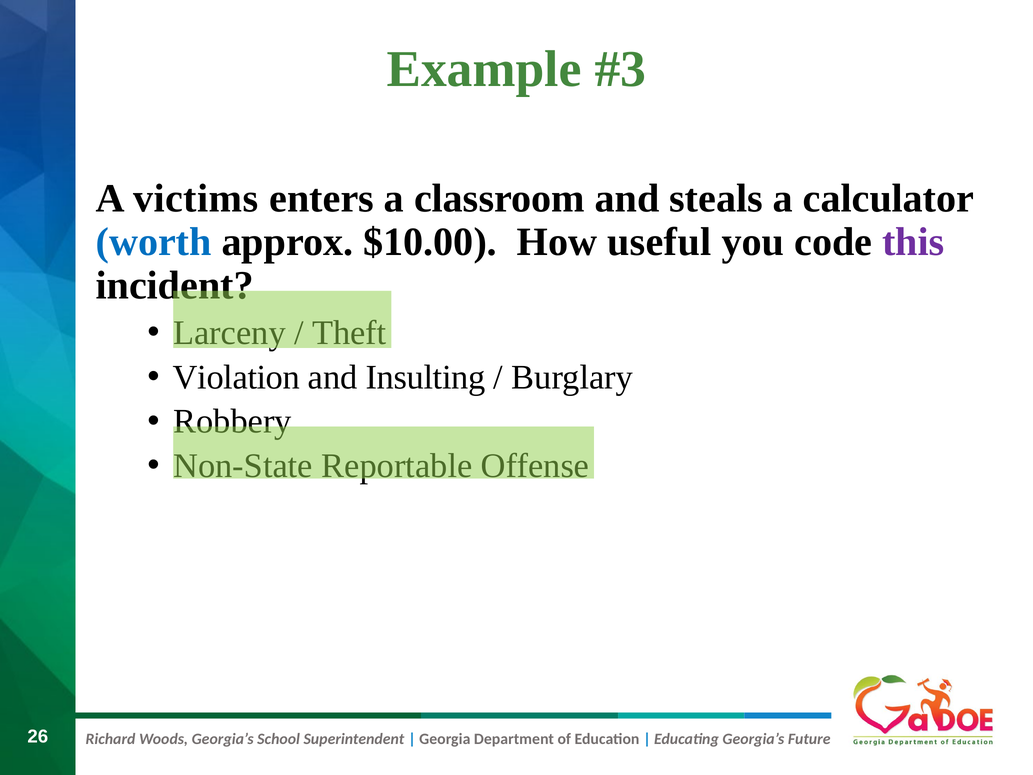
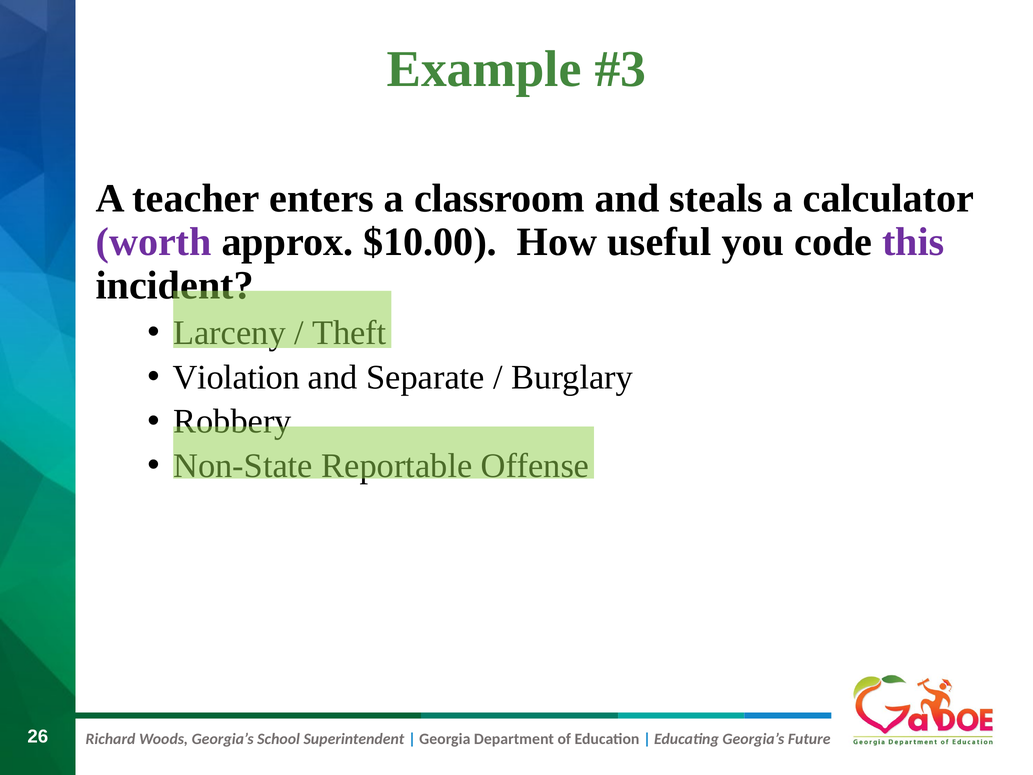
victims: victims -> teacher (196, 198)
worth colour: blue -> purple (154, 242)
Insulting: Insulting -> Separate (425, 377)
